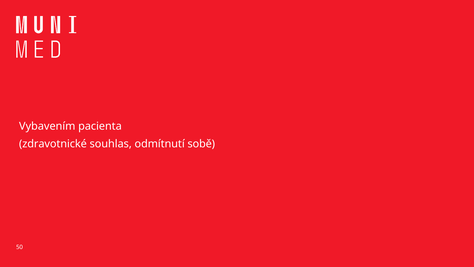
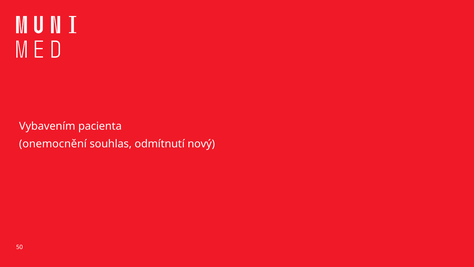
zdravotnické: zdravotnické -> onemocnění (53, 144)
sobě: sobě -> nový (201, 144)
